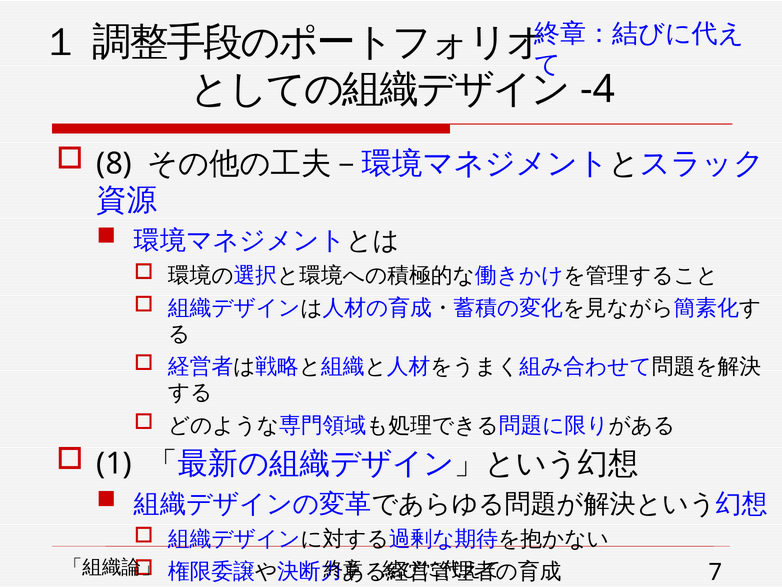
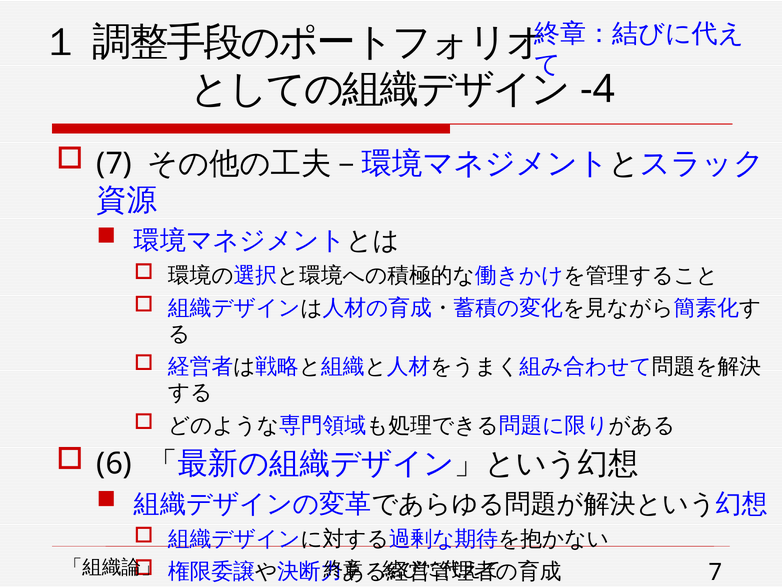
8: 8 -> 7 (114, 164)
1: 1 -> 6 (114, 464)
